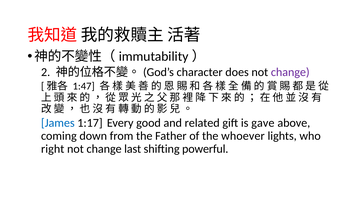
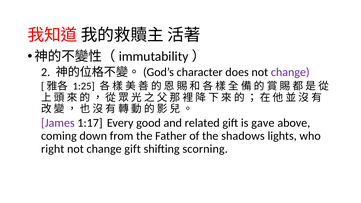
1:47: 1:47 -> 1:25 (84, 86)
James colour: blue -> purple (58, 123)
whoever: whoever -> shadows (243, 136)
change last: last -> gift (133, 149)
powerful: powerful -> scorning (205, 149)
